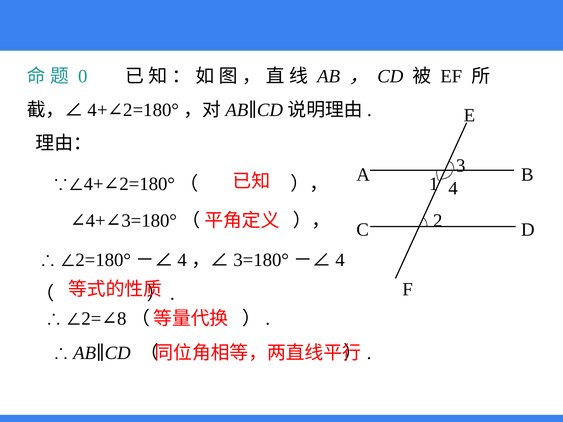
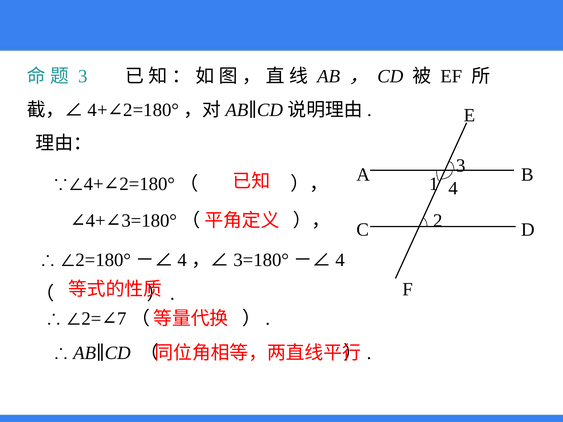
0: 0 -> 3 (83, 76)
8: 8 -> 7 (122, 319)
